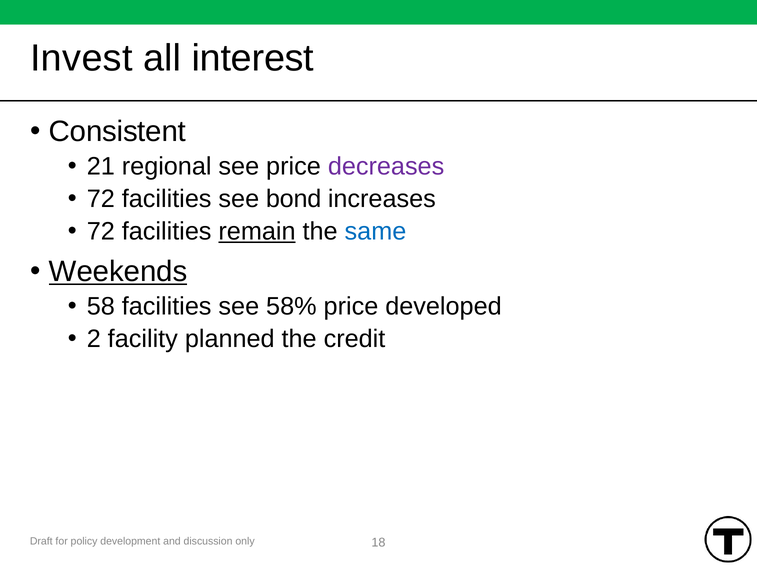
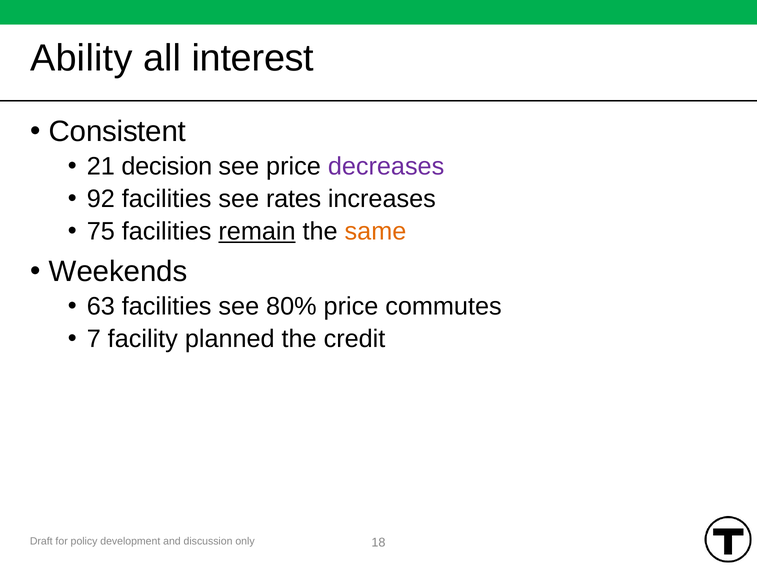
Invest: Invest -> Ability (81, 58)
regional: regional -> decision (167, 166)
72: 72 -> 92 (101, 199)
bond: bond -> rates (294, 199)
72: 72 -> 75 (101, 231)
same colour: blue -> orange (375, 231)
Weekends underline: present -> none (118, 271)
58: 58 -> 63 (101, 306)
58%: 58% -> 80% (291, 306)
developed: developed -> commutes (443, 306)
2: 2 -> 7 (94, 339)
